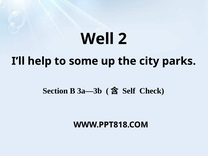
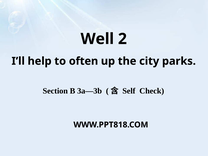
some: some -> often (84, 61)
